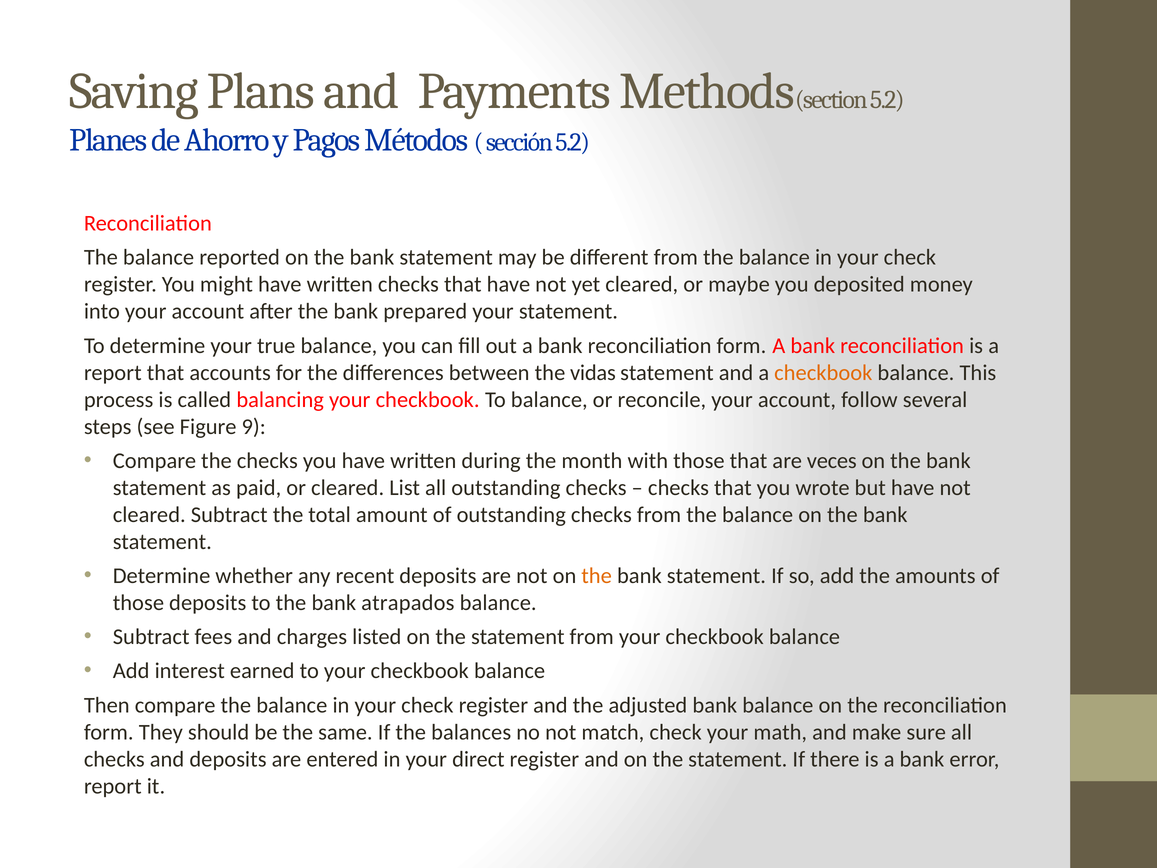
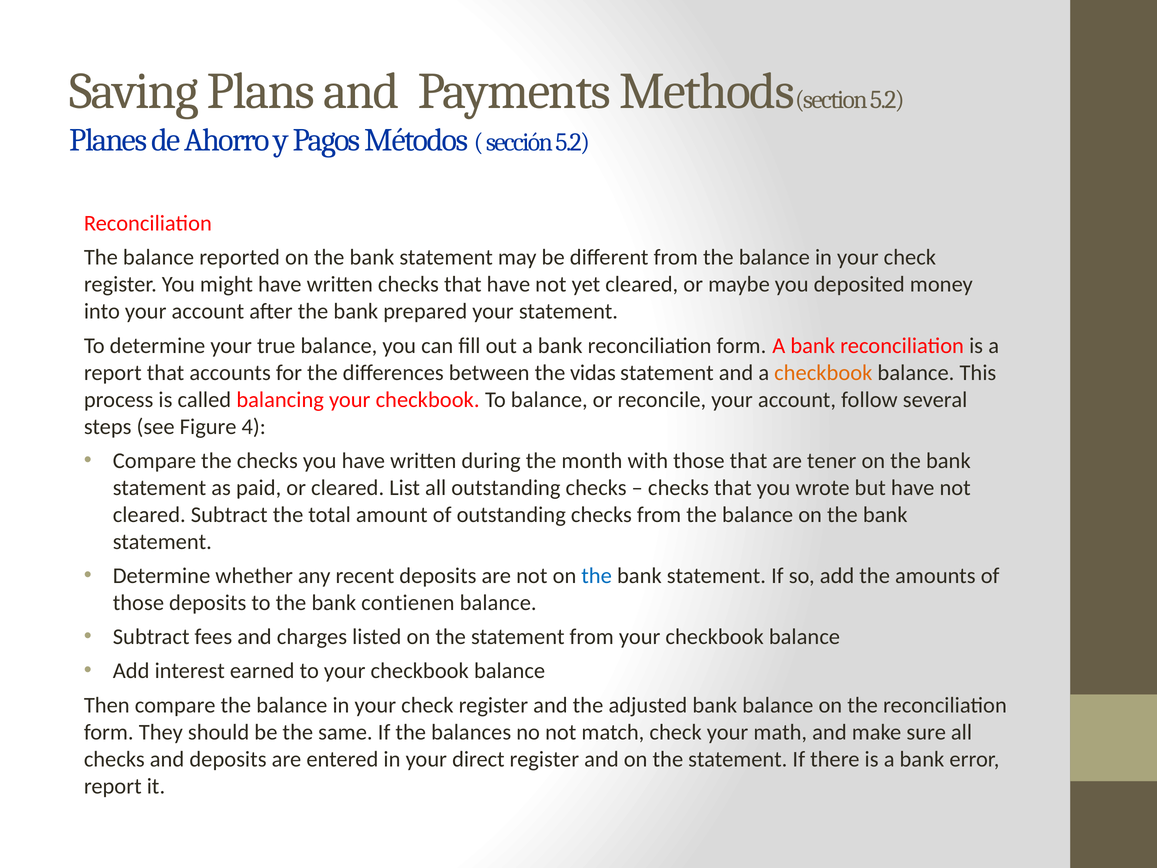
9: 9 -> 4 (254, 427)
veces: veces -> tener (832, 461)
the colour: orange -> blue (597, 576)
atrapados: atrapados -> contienen (408, 603)
